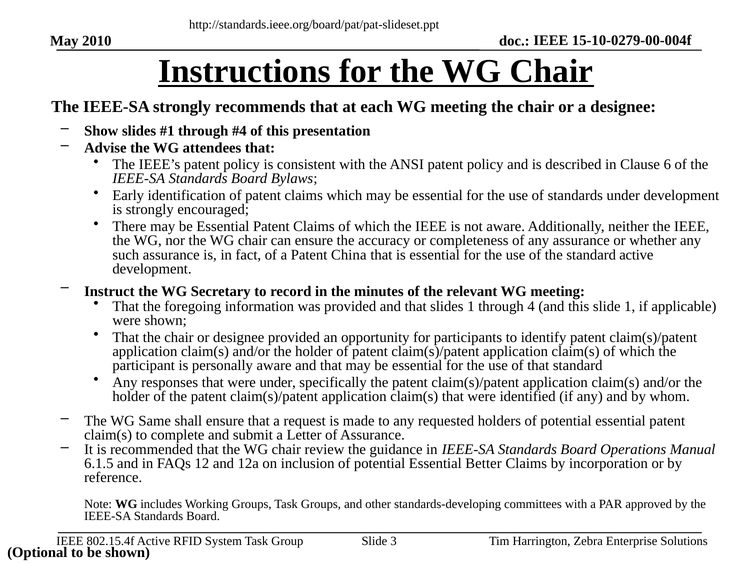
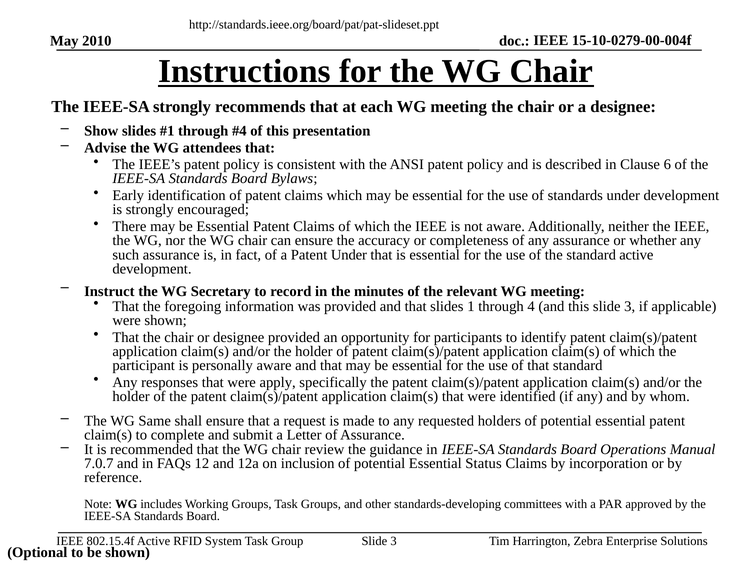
Patent China: China -> Under (349, 255)
this slide 1: 1 -> 3 (630, 306)
were under: under -> apply (278, 382)
6.1.5: 6.1.5 -> 7.0.7 (99, 464)
Better: Better -> Status (484, 464)
